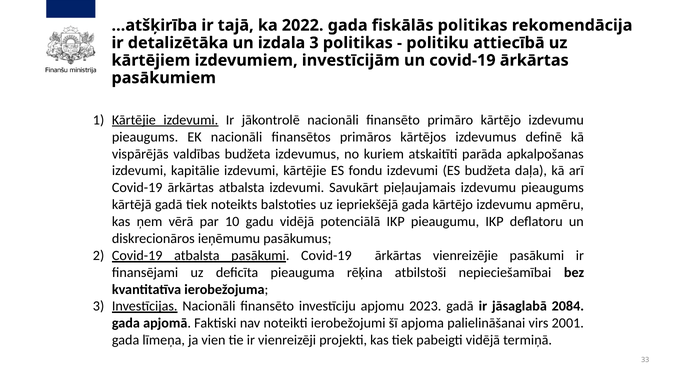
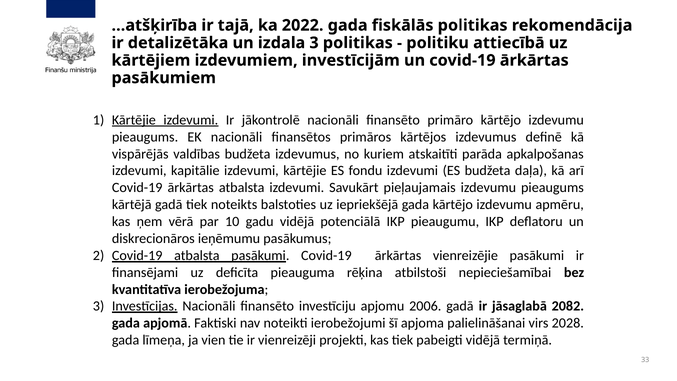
2023: 2023 -> 2006 (425, 306)
2084: 2084 -> 2082 (568, 306)
2001: 2001 -> 2028 (568, 323)
